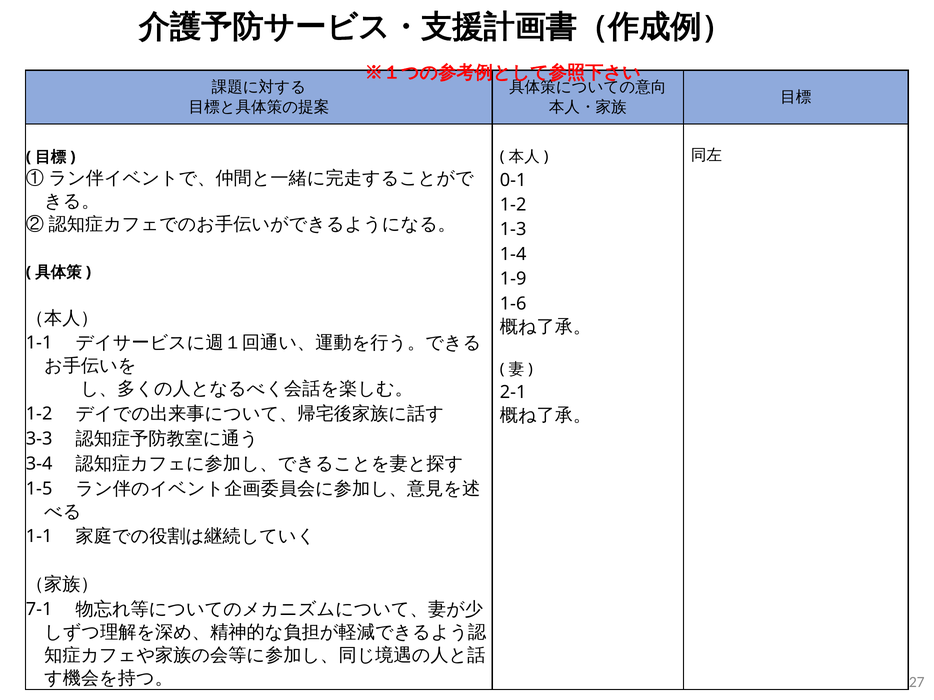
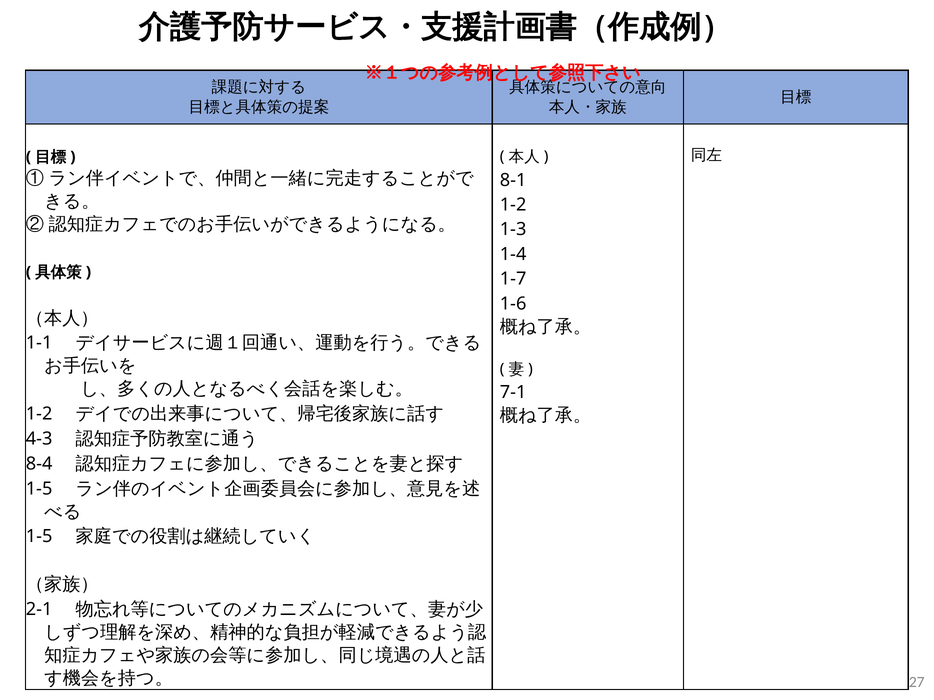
0-1: 0-1 -> 8-1 (513, 180)
1-9: 1-9 -> 1-7 (513, 279)
2-1: 2-1 -> 7-1 (513, 393)
3-3: 3-3 -> 4-3 (39, 439)
3-4: 3-4 -> 8-4 (39, 464)
1-1: 1-1 -> 1-5 (39, 537)
7-1: 7-1 -> 2-1 (39, 610)
